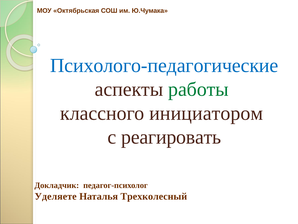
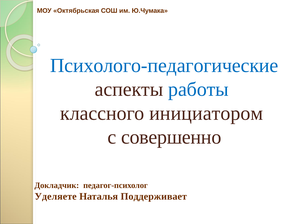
работы colour: green -> blue (198, 89)
реагировать: реагировать -> совершенно (171, 137)
Трехколесный: Трехколесный -> Поддерживает (154, 196)
